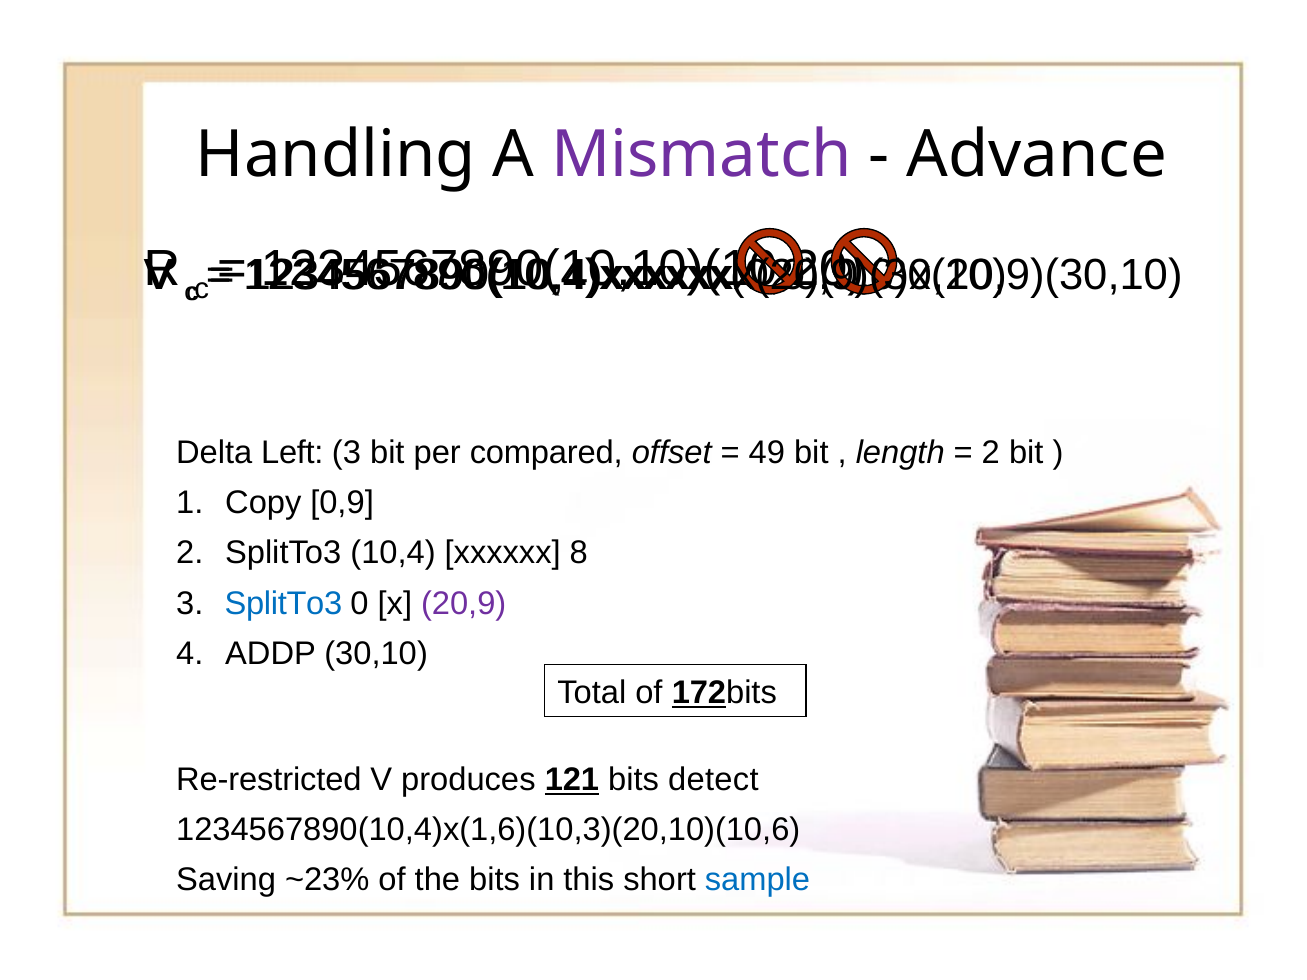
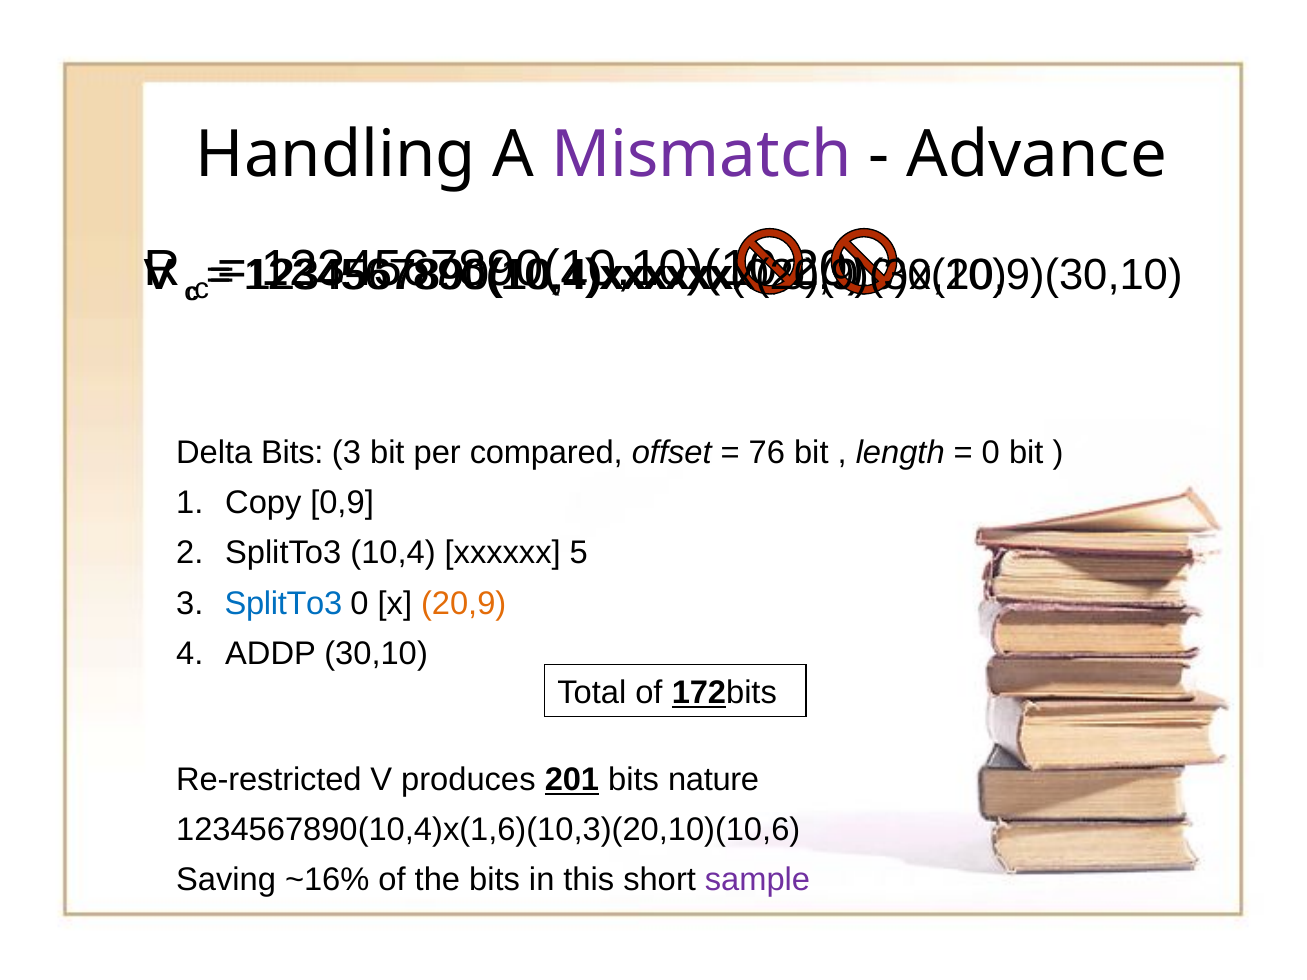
Delta Left: Left -> Bits (292, 453)
49: 49 -> 76 (767, 453)
2: 2 -> 0 (991, 453)
8: 8 -> 5 (579, 553)
20,9 colour: purple -> orange (464, 603)
121: 121 -> 201 (572, 780)
detect: detect -> nature (714, 780)
~23%: ~23% -> ~16% (327, 880)
sample colour: blue -> purple (758, 880)
